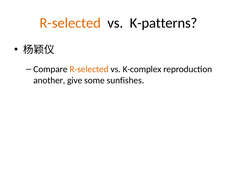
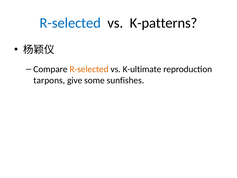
R-selected colour: orange -> blue (70, 23)
K-complex: K-complex -> K-ultimate (142, 69)
another: another -> tarpons (49, 80)
